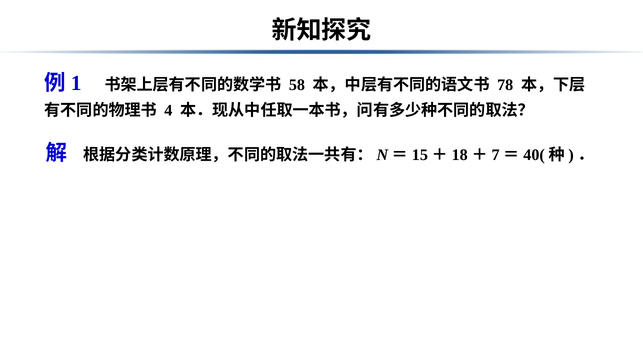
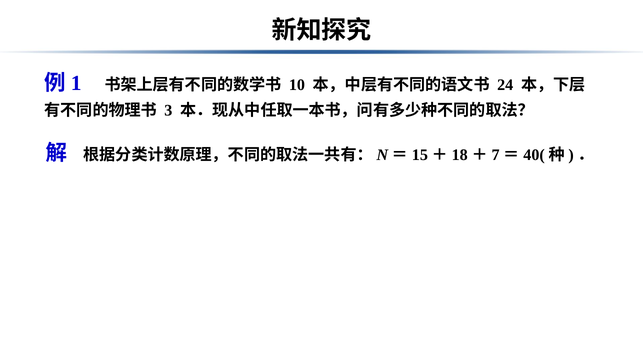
58: 58 -> 10 (297, 85)
78: 78 -> 24 (505, 85)
4: 4 -> 3 (168, 110)
